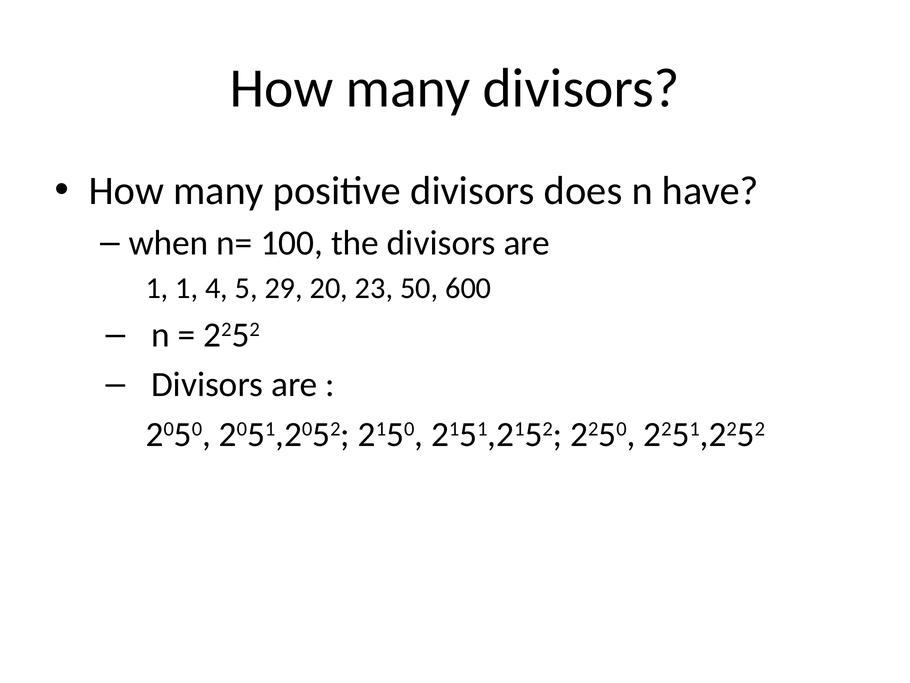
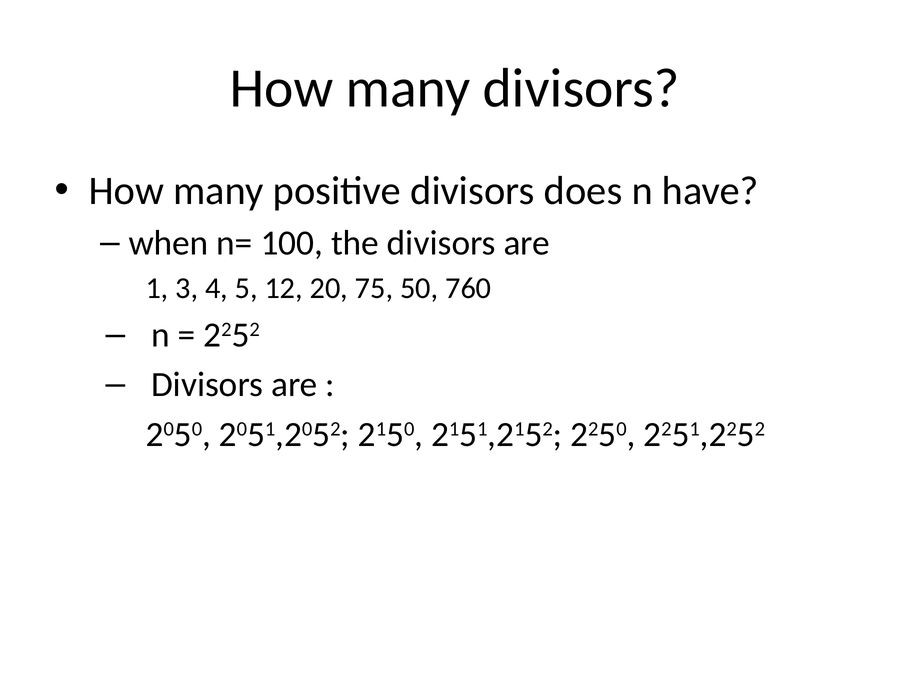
1 1: 1 -> 3 (187, 288)
29: 29 -> 12 (284, 288)
23: 23 -> 75 (374, 288)
600: 600 -> 760 (468, 288)
